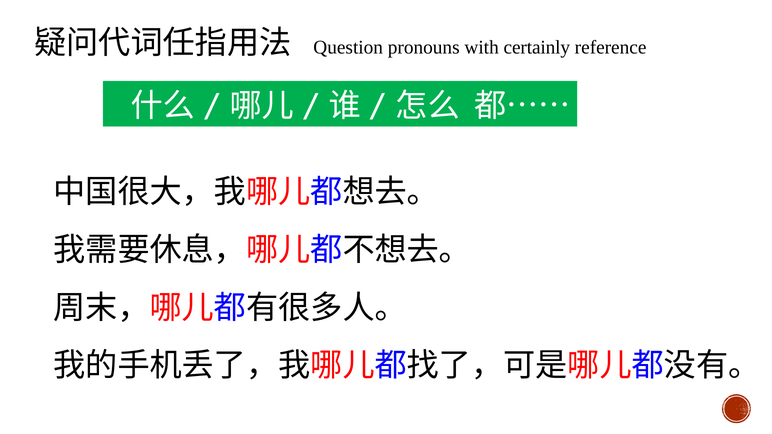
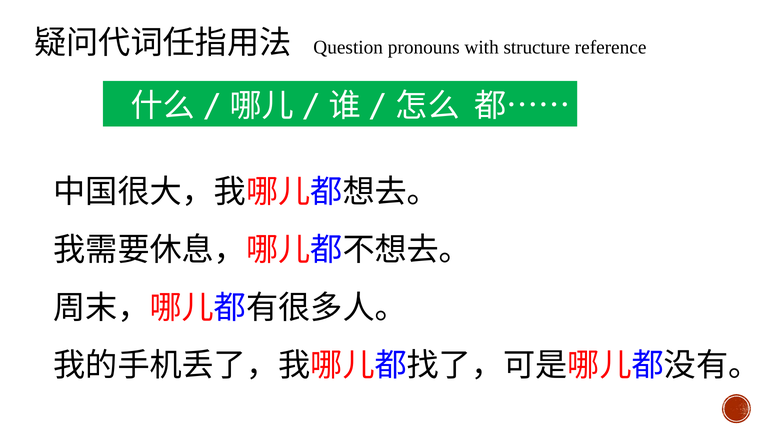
certainly: certainly -> structure (537, 47)
